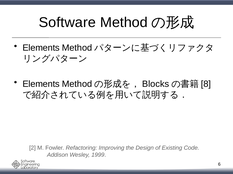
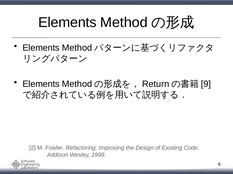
Software: Software -> Elements (67, 23)
Blocks: Blocks -> Return (156, 84)
8: 8 -> 9 (206, 84)
